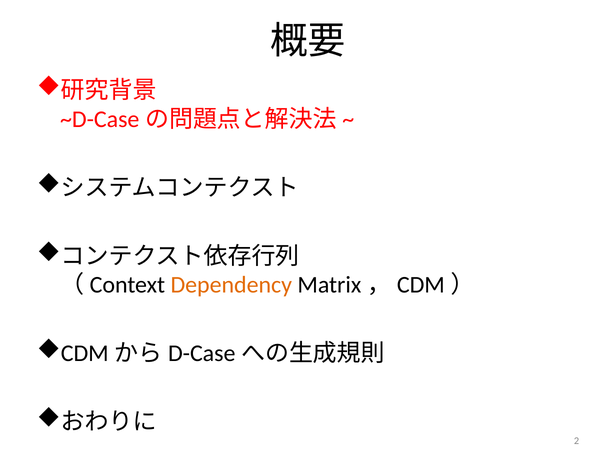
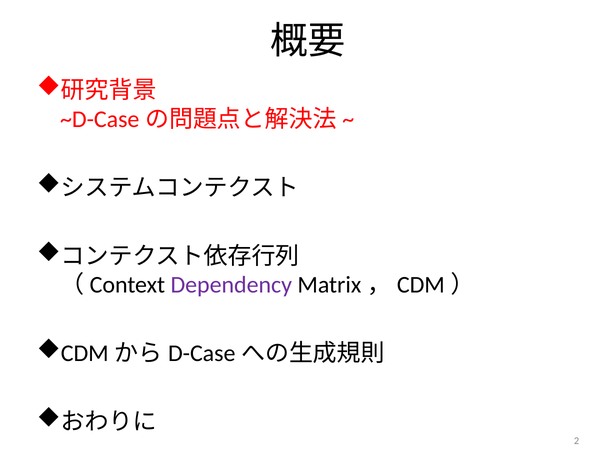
Dependency colour: orange -> purple (231, 285)
